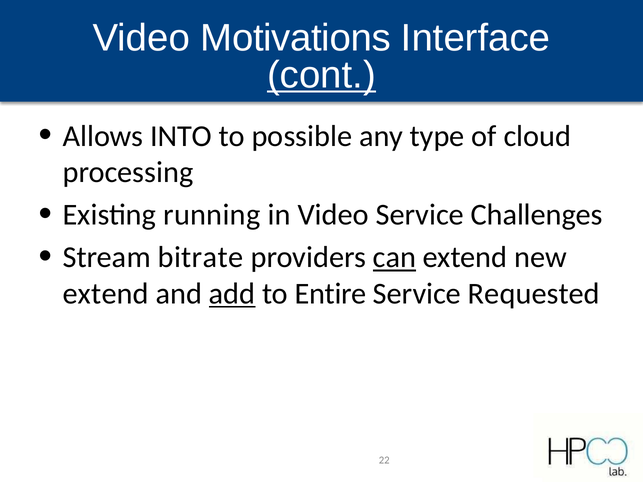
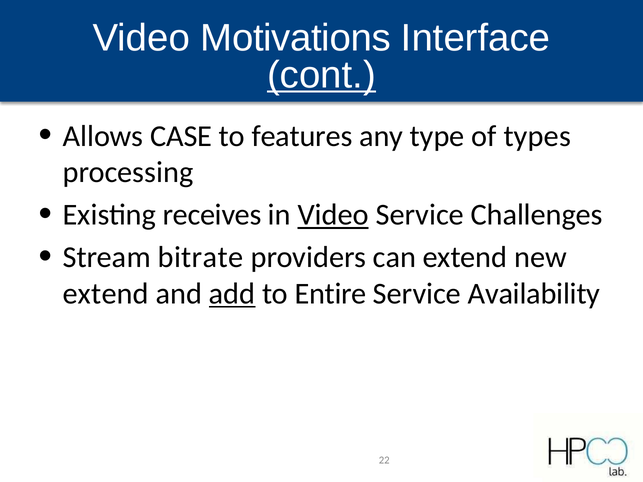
INTO: INTO -> CASE (181, 136)
possible: possible -> features (302, 136)
cloud: cloud -> types (537, 136)
running: running -> receives (212, 215)
Video underline: none -> present (333, 215)
can underline: present -> none (394, 258)
Requested: Requested -> Availability (534, 294)
